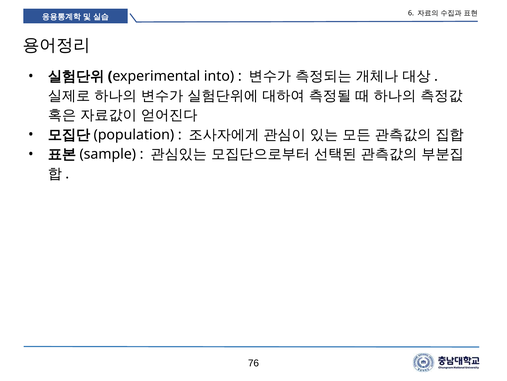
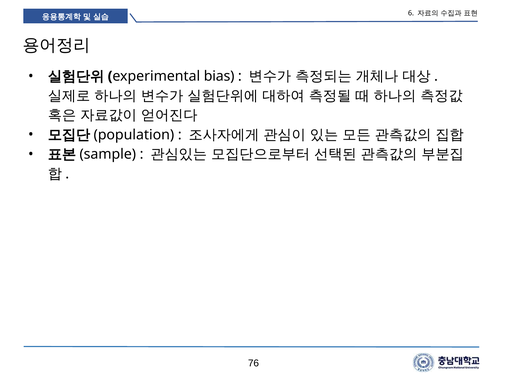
into: into -> bias (219, 76)
